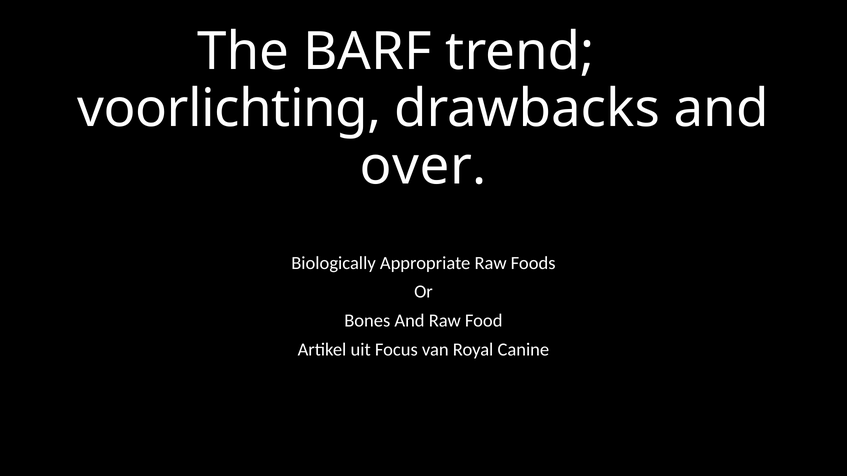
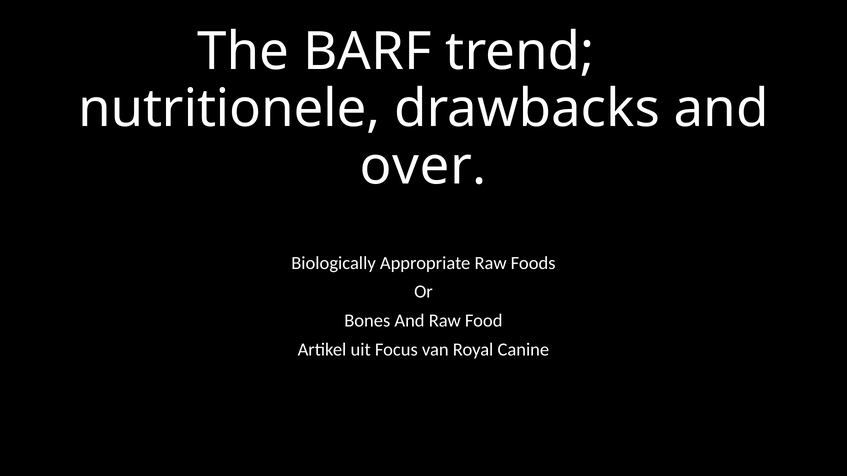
voorlichting: voorlichting -> nutritionele (229, 109)
